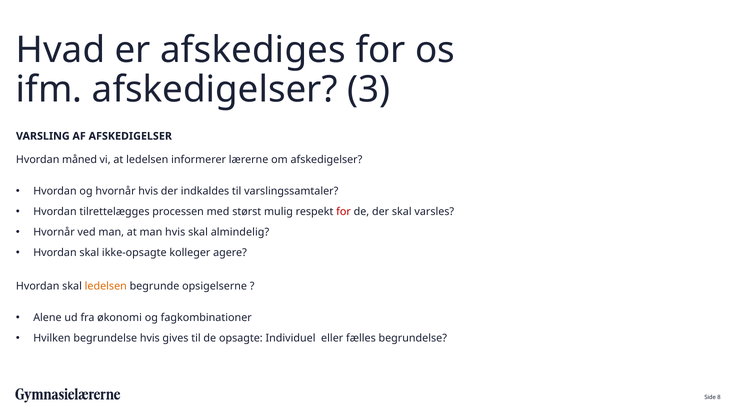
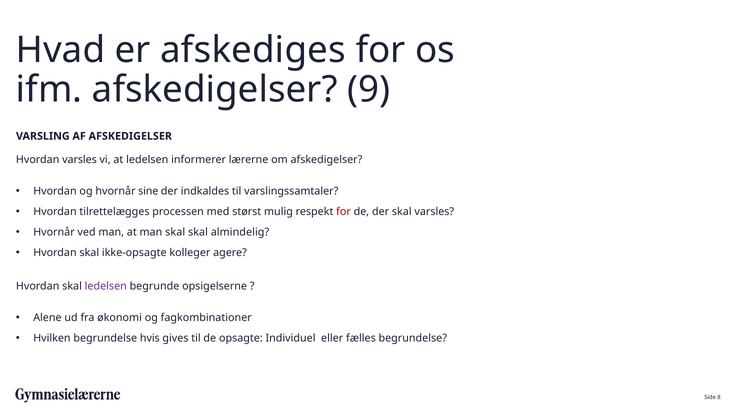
3: 3 -> 9 (369, 90)
Hvordan måned: måned -> varsles (80, 160)
hvornår hvis: hvis -> sine (148, 191)
man hvis: hvis -> skal (175, 232)
ledelsen colour: orange -> purple (106, 286)
